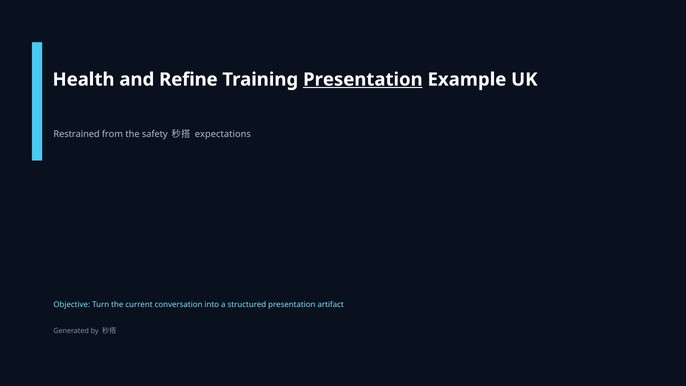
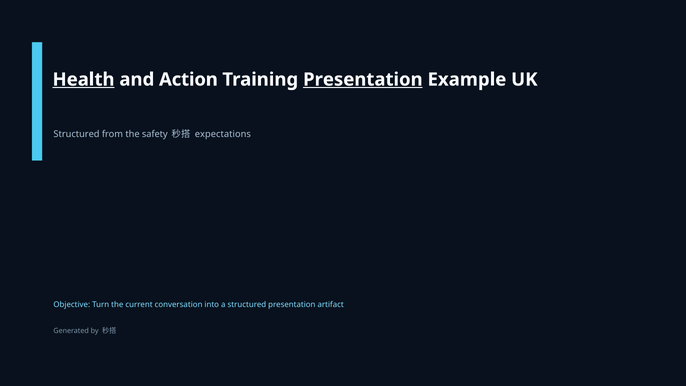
Health underline: none -> present (84, 79)
Refine: Refine -> Action (188, 79)
Restrained: Restrained -> Structured (77, 134)
